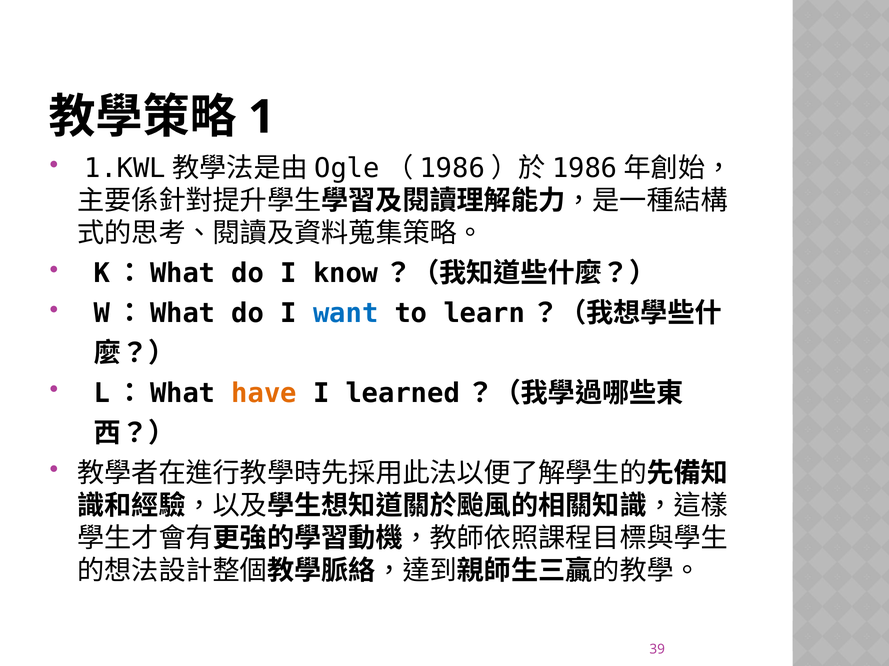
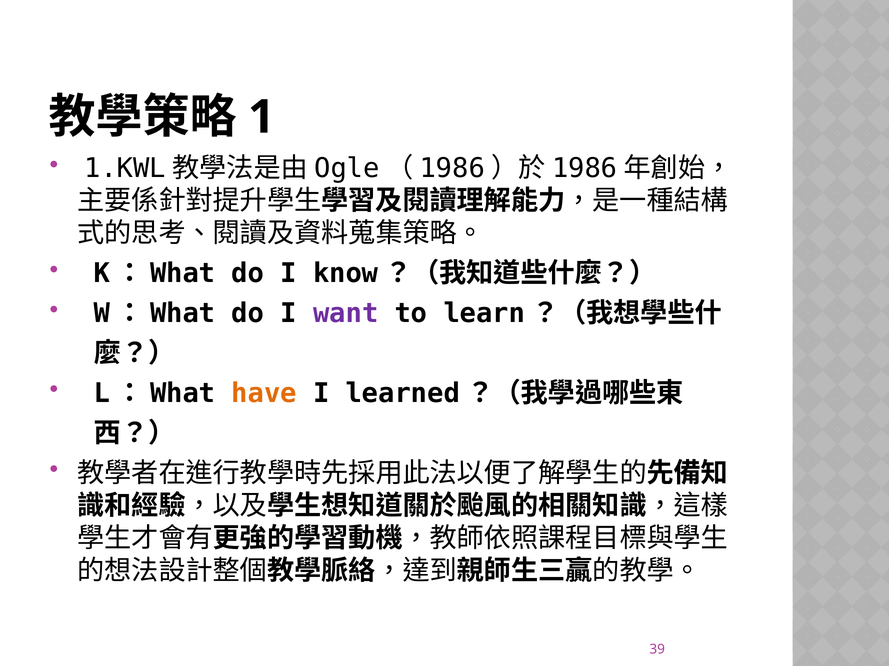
want colour: blue -> purple (346, 314)
